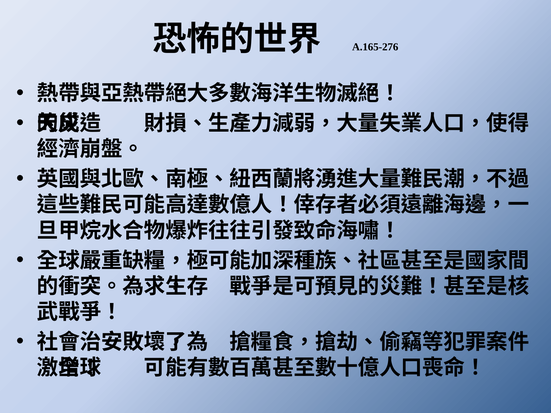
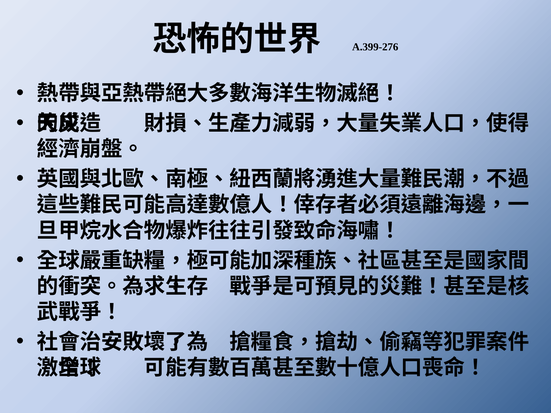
A.165-276: A.165-276 -> A.399-276 (375, 47)
